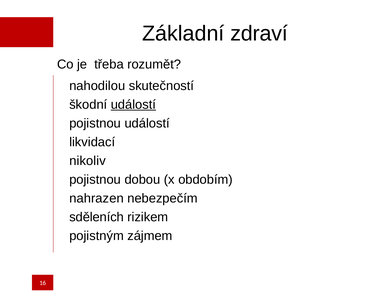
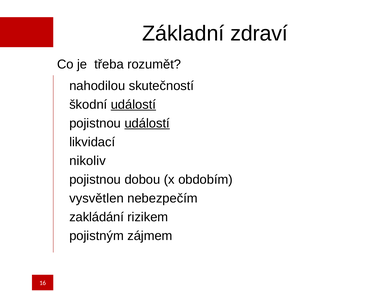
událostí underline: none -> present (147, 123)
nahrazen: nahrazen -> vysvětlen (96, 198)
sděleních: sděleních -> zakládání (97, 217)
